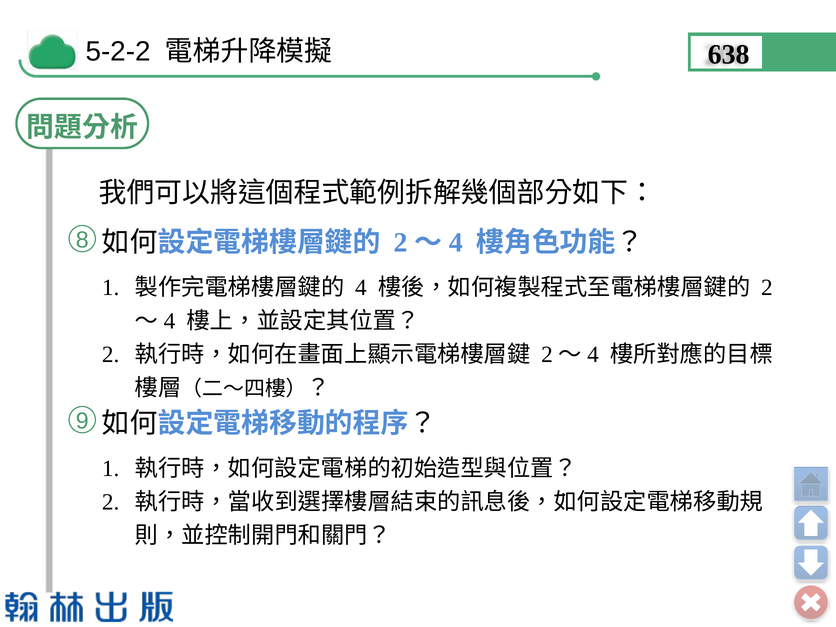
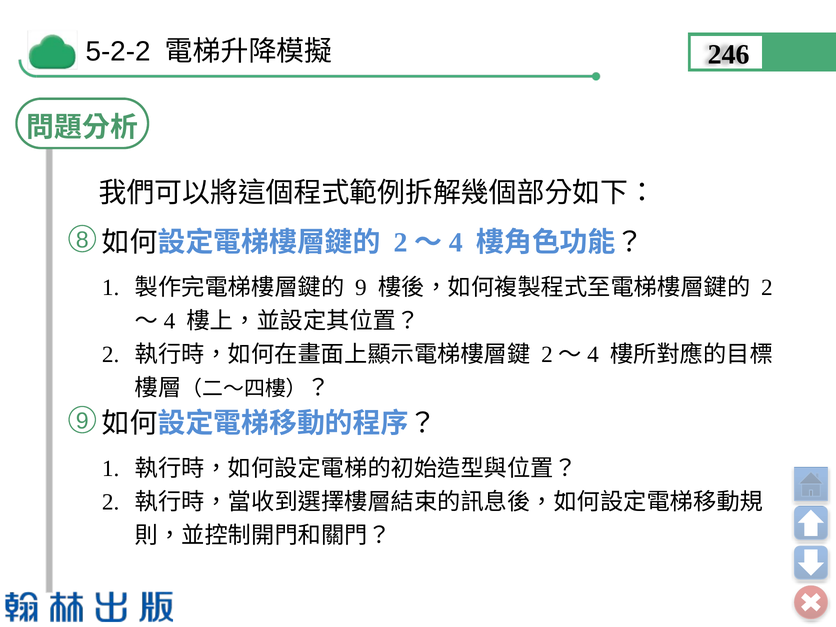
638: 638 -> 246 (729, 55)
4: 4 -> 9 (361, 288)
